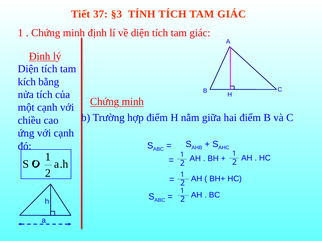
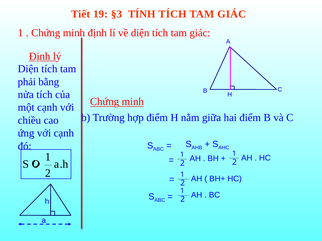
37: 37 -> 19 (100, 14)
kích: kích -> phải (27, 82)
